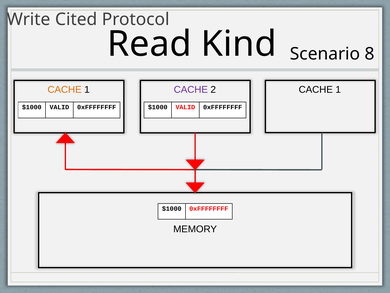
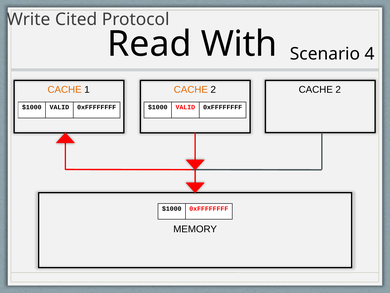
Kind: Kind -> With (239, 44)
8: 8 -> 4 (370, 54)
1: 1 -> 2 (338, 89)
CACHE colour: purple -> orange (191, 90)
